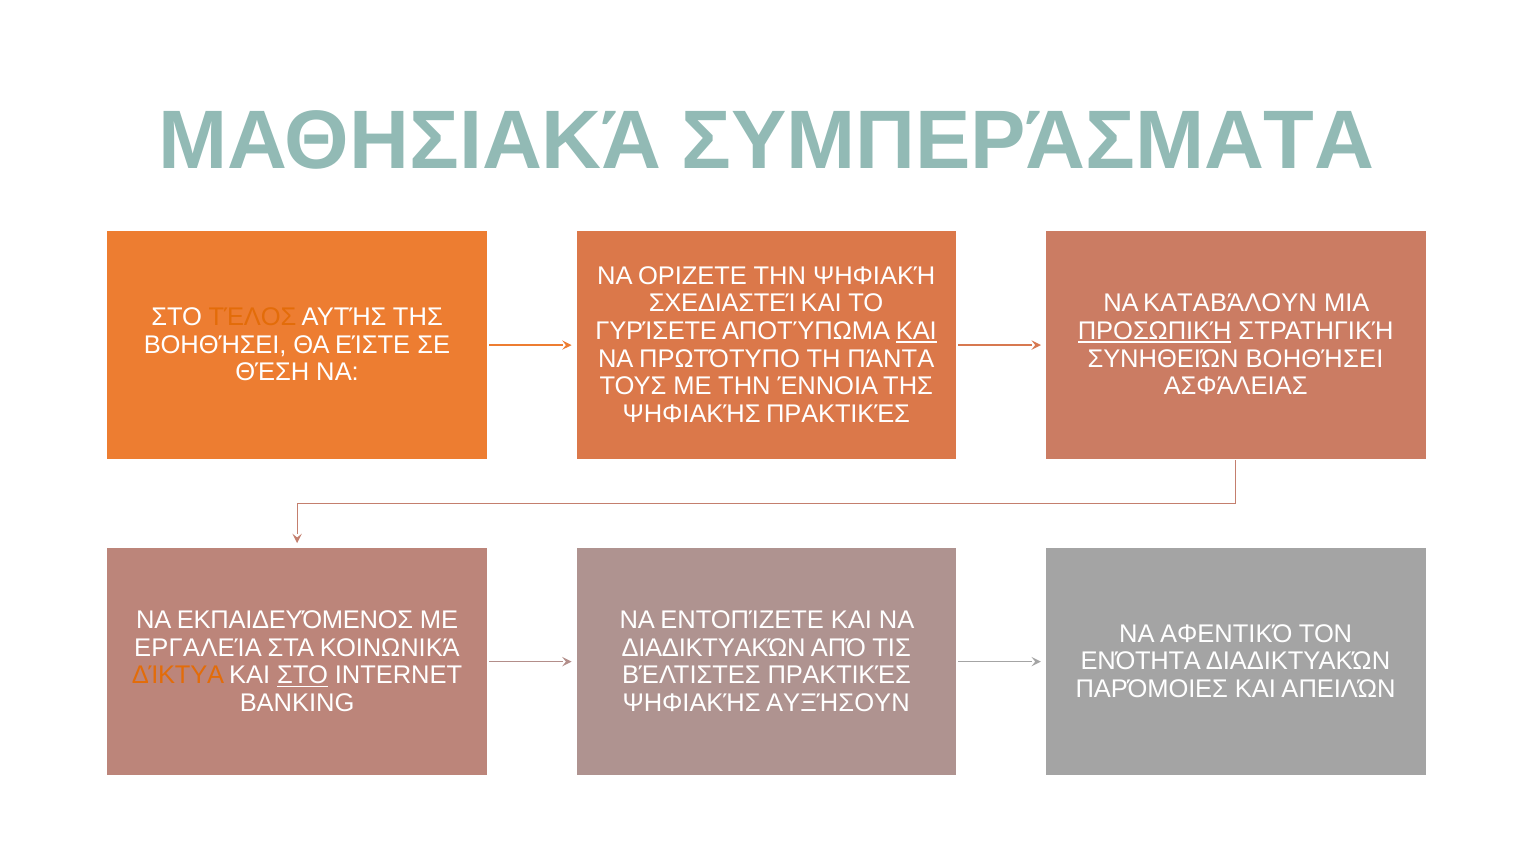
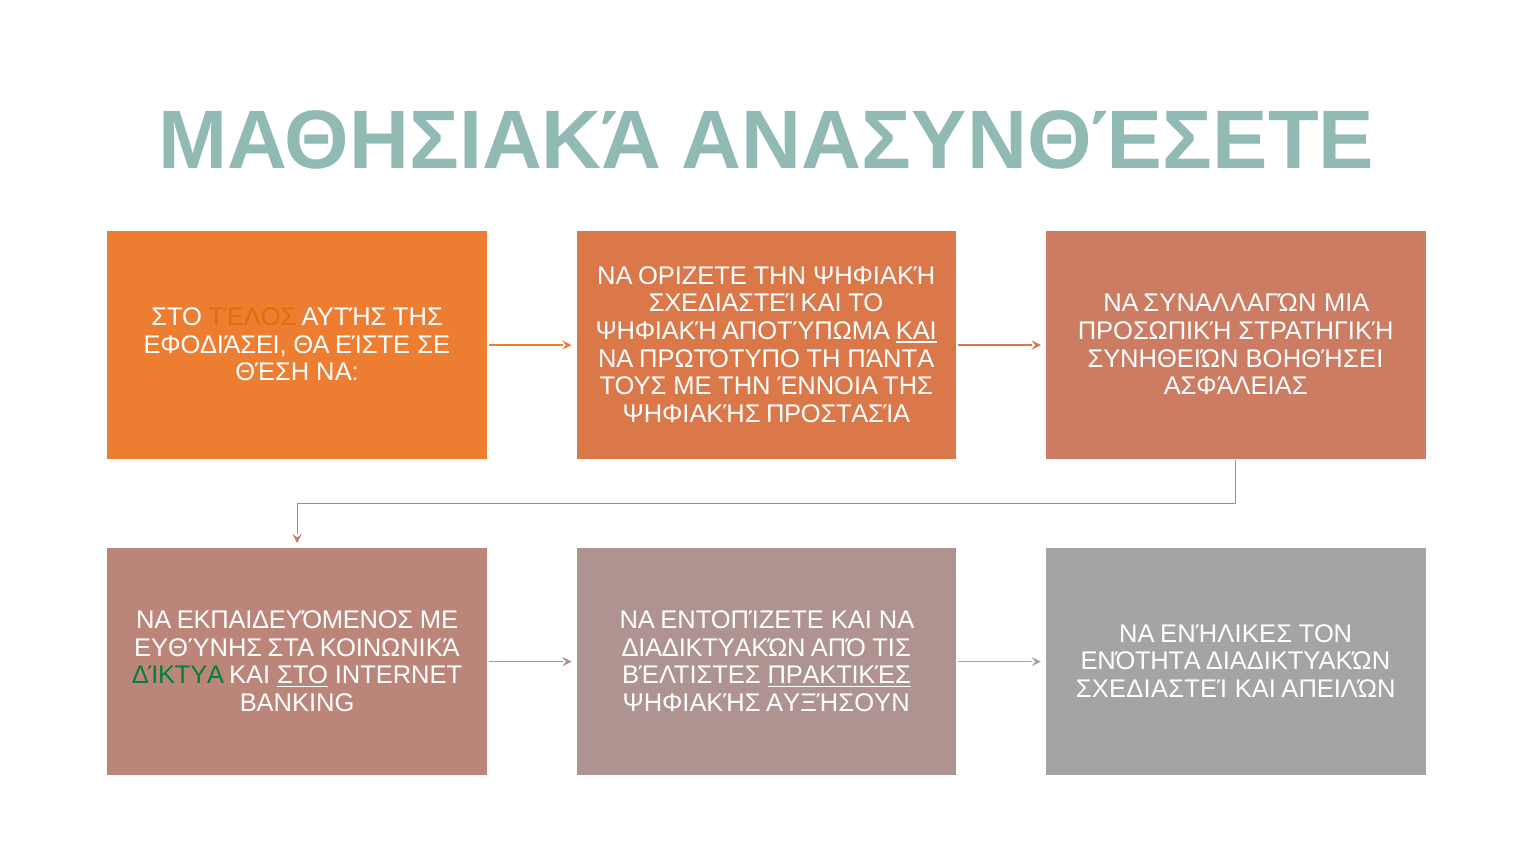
ΣΥΜΠΕΡΆΣΜΑΤΑ: ΣΥΜΠΕΡΆΣΜΑΤΑ -> ΑΝΑΣΥΝΘΈΣΕΤΕ (1028, 141)
ΚΑΤΑΒΆΛΟΥΝ: ΚΑΤΑΒΆΛΟΥΝ -> ΣΥΝΑΛΛΑΓΏΝ (1230, 304)
ΓΥΡΊΣΕΤΕ: ΓΥΡΊΣΕΤΕ -> ΨΗΦΙΑΚΉ (656, 331)
ΠΡΟΣΩΠΙΚΉ underline: present -> none (1155, 331)
ΒΟΗΘΉΣΕΙ: ΒΟΗΘΉΣΕΙ -> ΕΦΟΔΙΆΣΕΙ (215, 345)
ΨΗΦΙΑΚΉΣ ΠΡΑΚΤΙΚΈΣ: ΠΡΑΚΤΙΚΈΣ -> ΠΡΟΣΤΑΣΊΑ (838, 414)
ΑΦΕΝΤΙΚΌ: ΑΦΕΝΤΙΚΌ -> ΕΝΉΛΙΚΕΣ (1226, 634)
ΕΡΓΑΛΕΊΑ: ΕΡΓΑΛΕΊΑ -> ΕΥΘΎΝΗΣ (198, 648)
ΔΊΚΤΥΑ colour: orange -> green (178, 676)
ΠΡΑΚΤΙΚΈΣ underline: none -> present (839, 676)
ΠΑΡΌΜΟΙΕΣ: ΠΑΡΌΜΟΙΕΣ -> ΣΧΕΔΙΑΣΤΕΊ (1152, 689)
